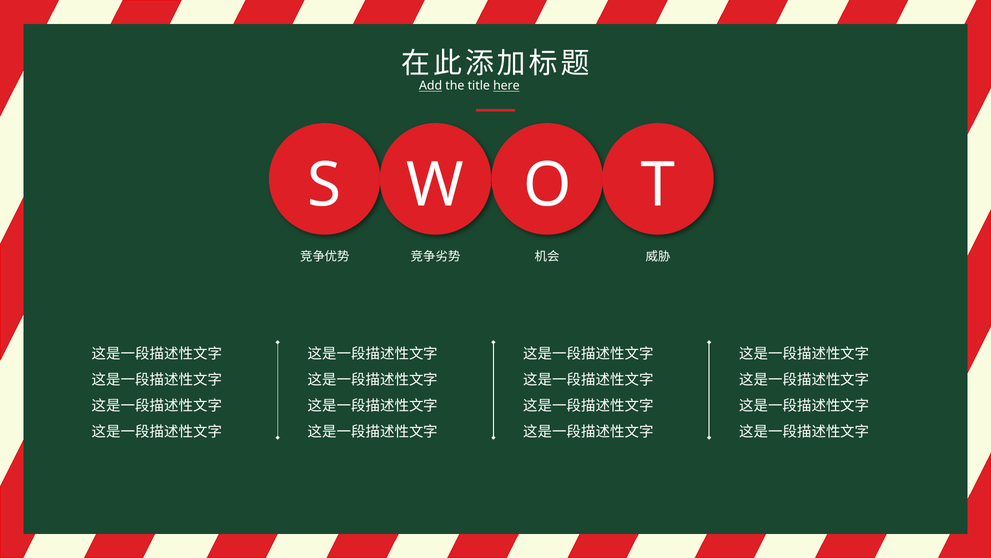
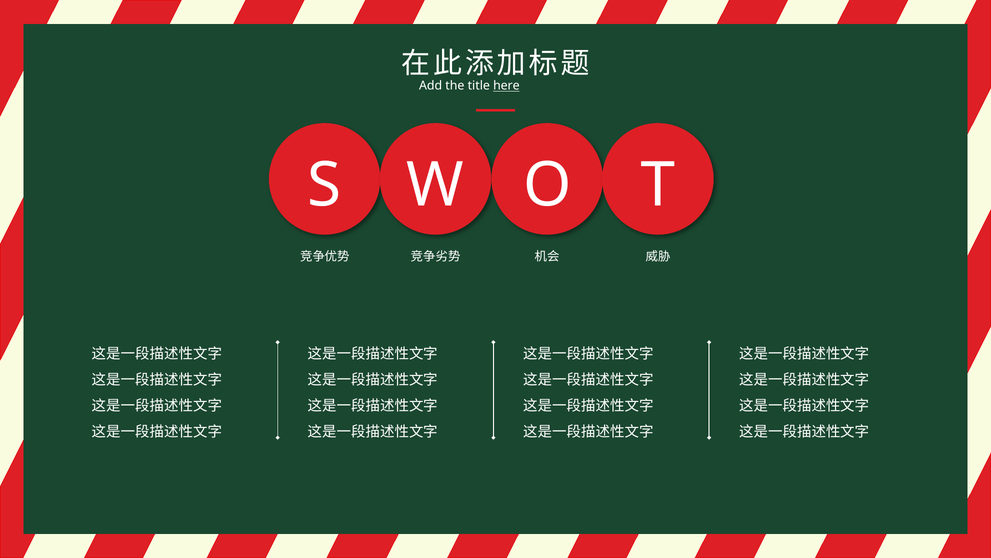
Add underline: present -> none (431, 86)
